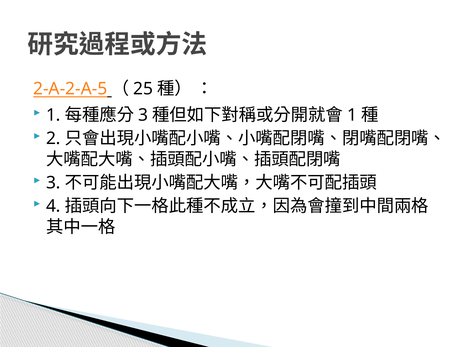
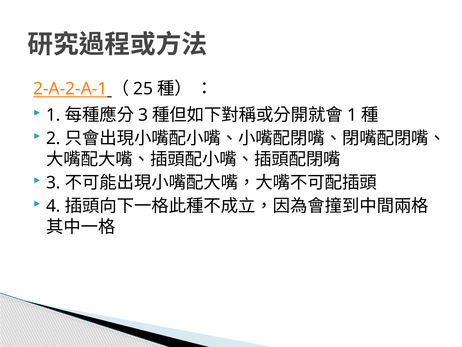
2-A-2-A-5: 2-A-2-A-5 -> 2-A-2-A-1 (70, 89)
